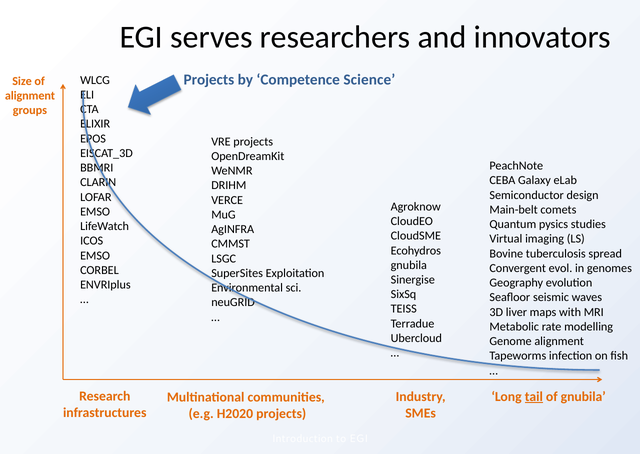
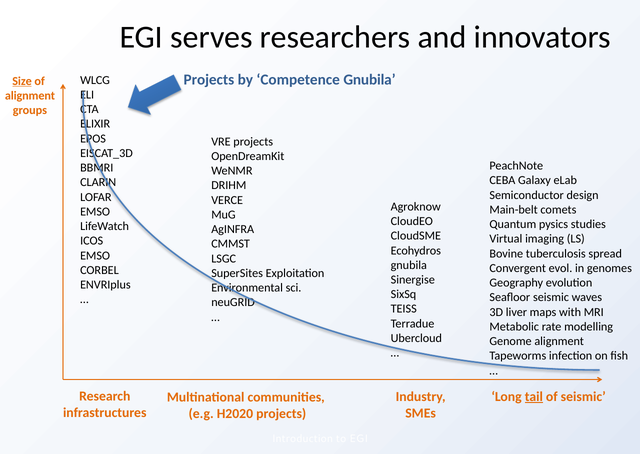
Competence Science: Science -> Gnubila (369, 80)
Size underline: none -> present (22, 81)
of gnubila: gnubila -> seismic (583, 397)
